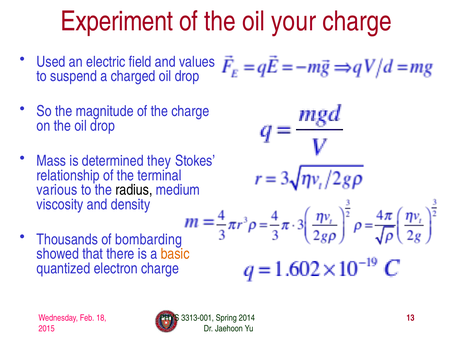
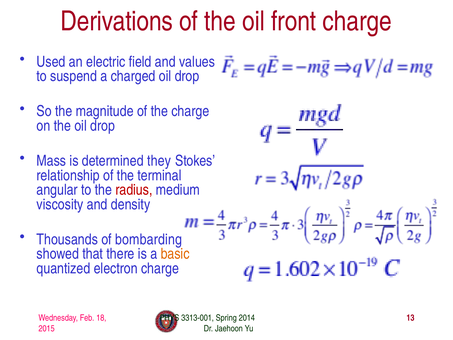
Experiment: Experiment -> Derivations (117, 21)
your: your -> front (294, 21)
various: various -> angular (57, 190)
radius colour: black -> red (134, 190)
